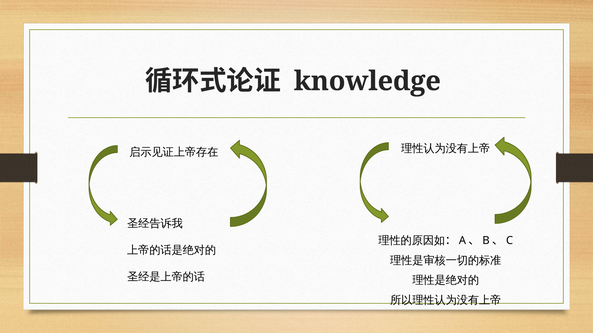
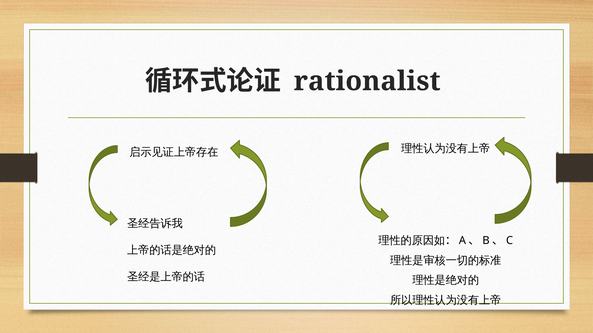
knowledge: knowledge -> rationalist (367, 81)
